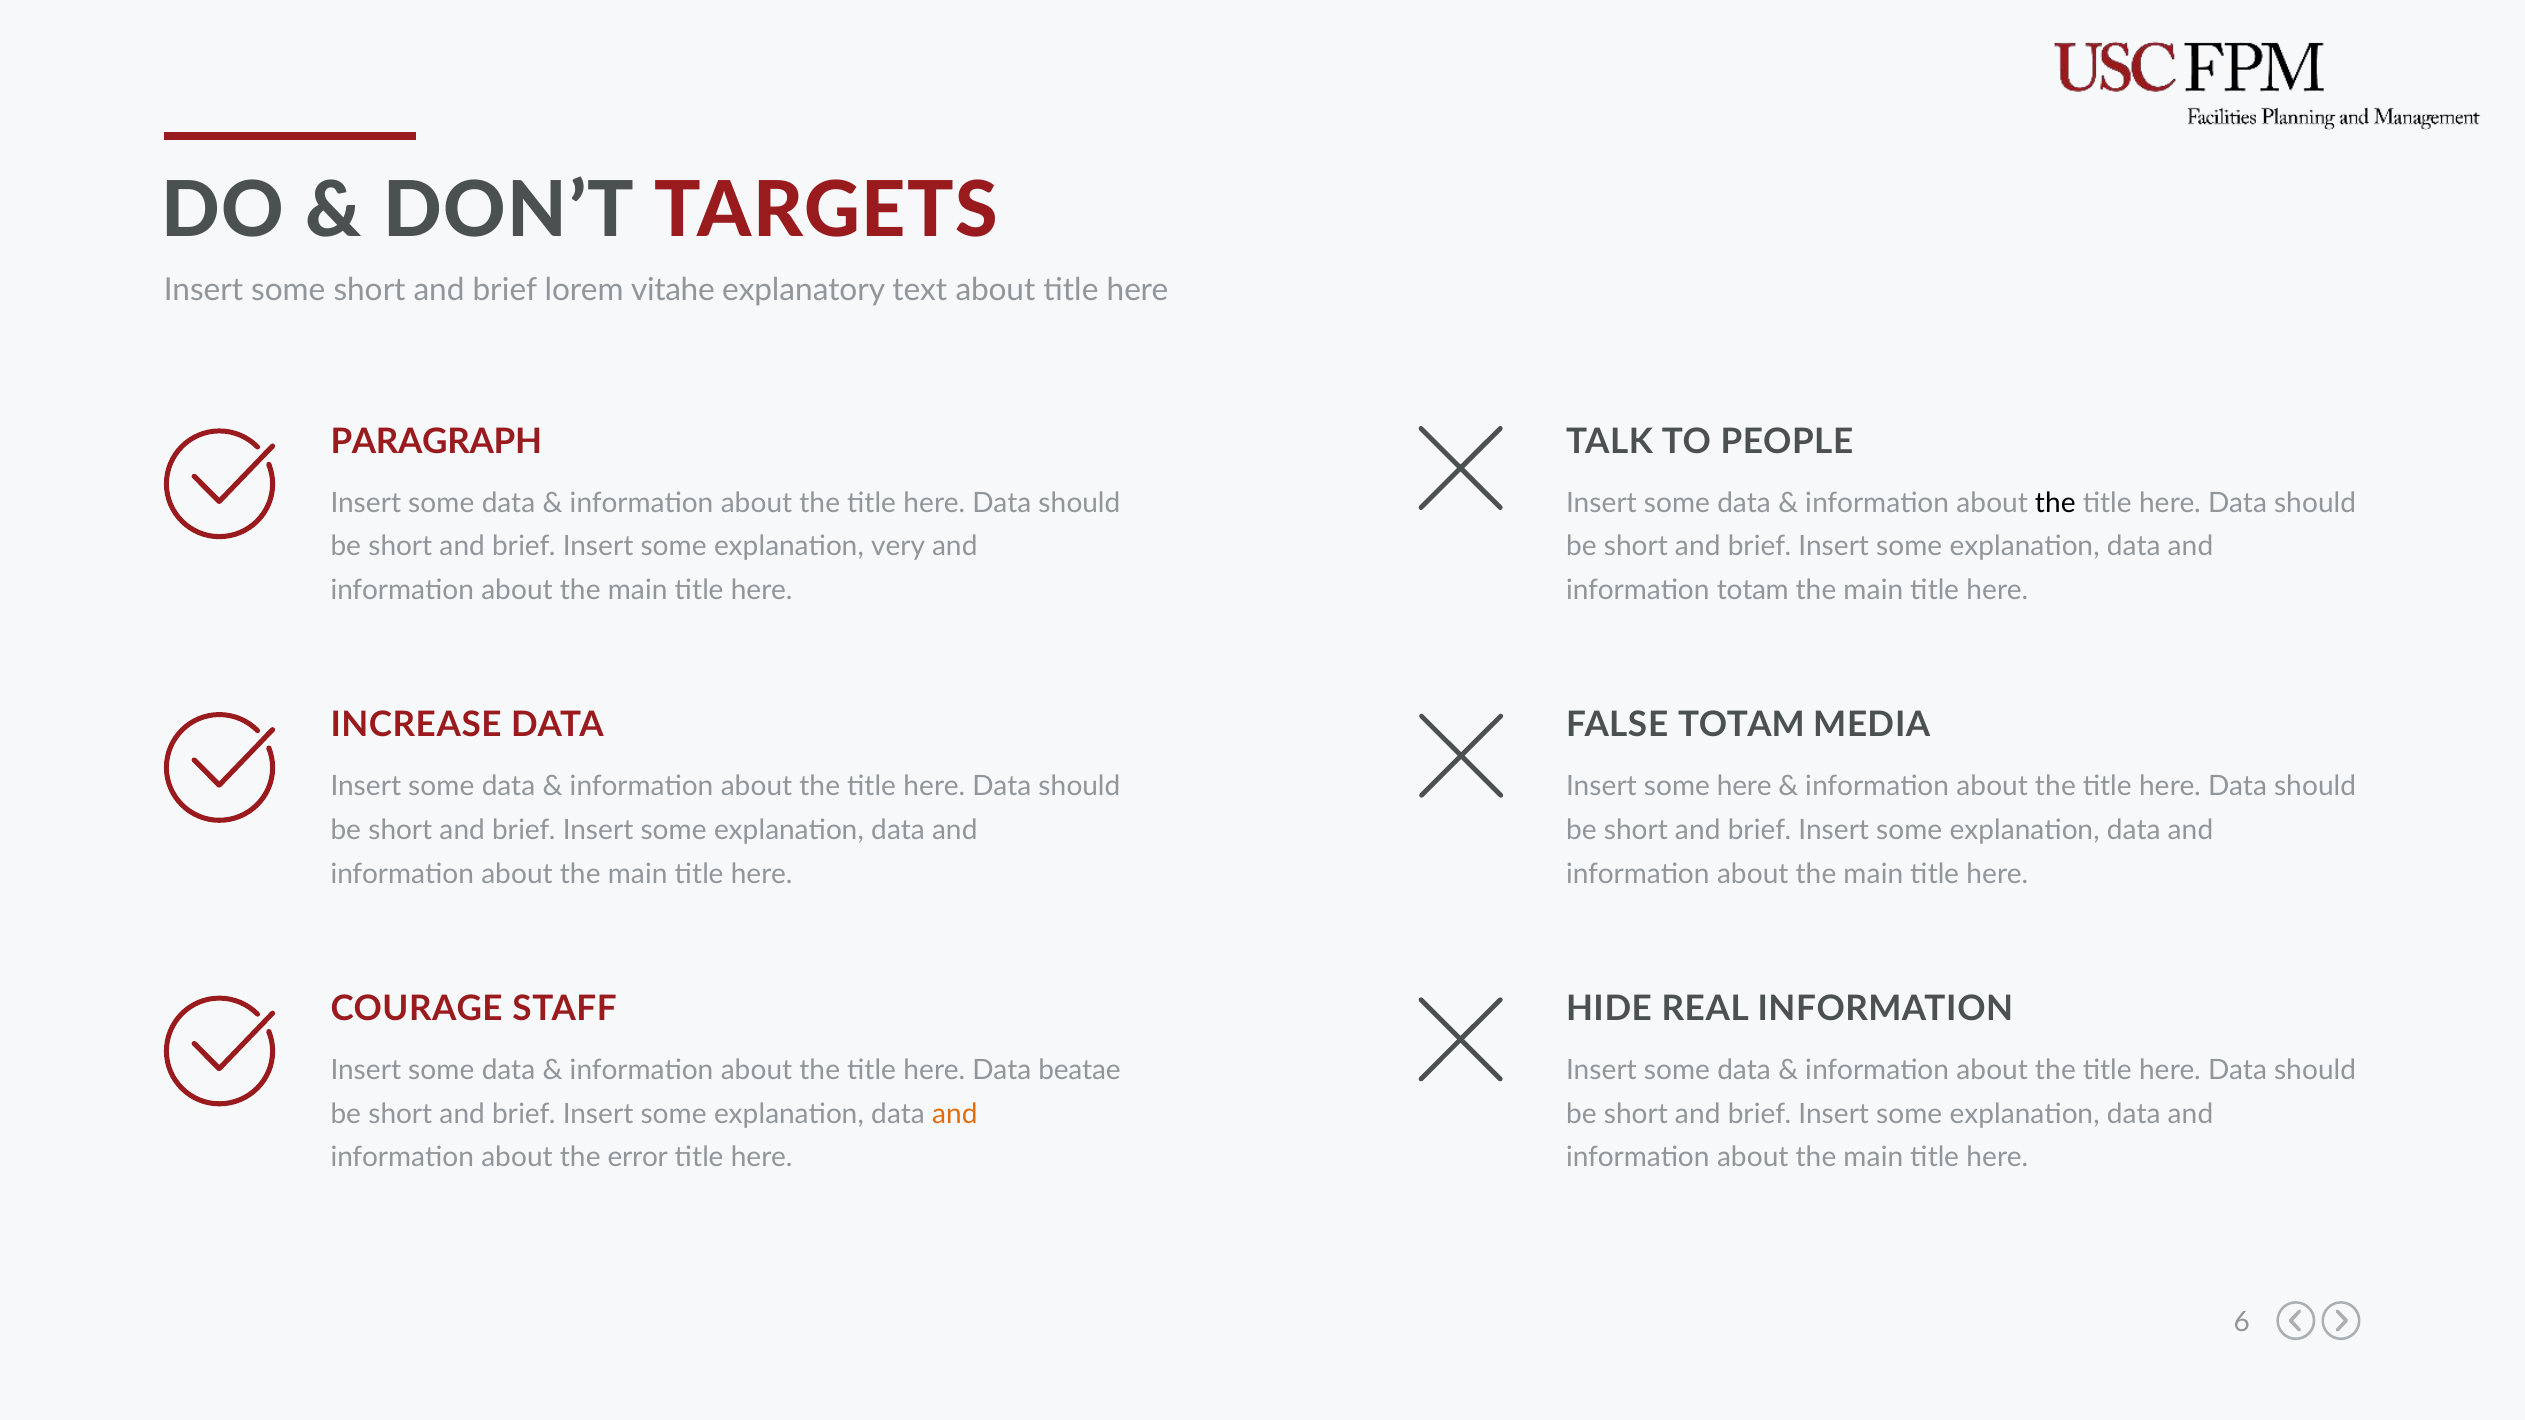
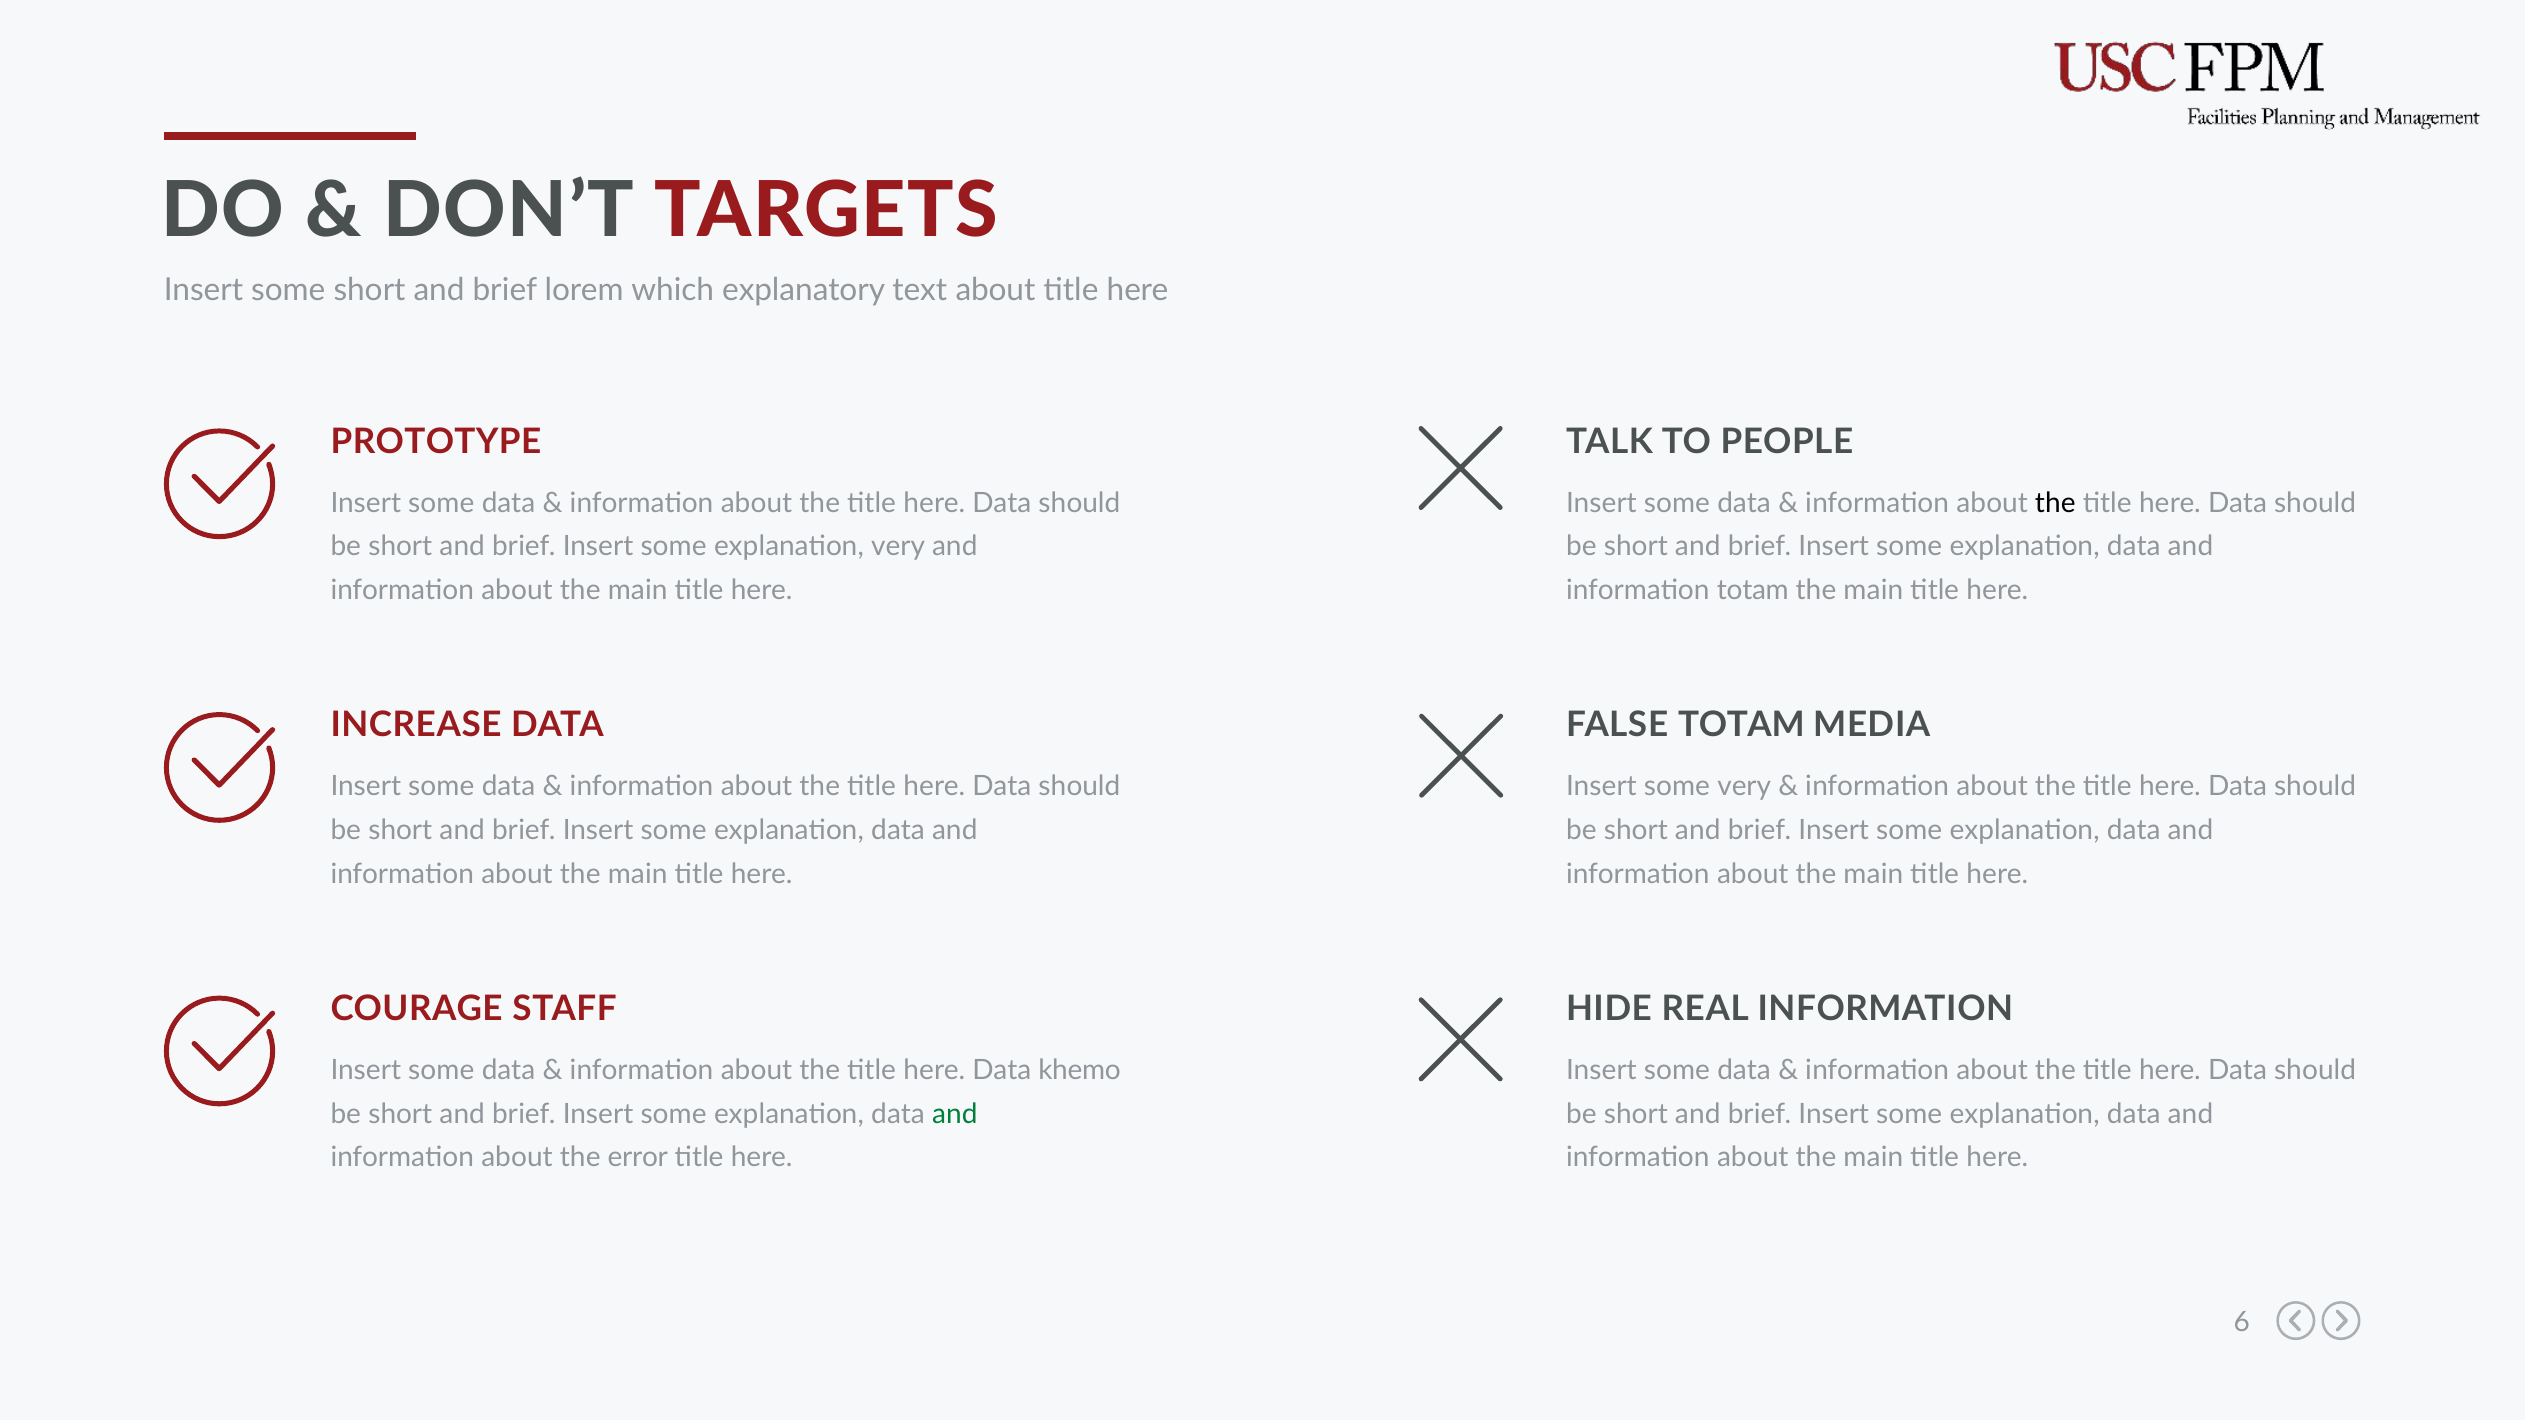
vitahe: vitahe -> which (673, 290)
PARAGRAPH: PARAGRAPH -> PROTOTYPE (436, 442)
some here: here -> very (1744, 787)
beatae: beatae -> khemo (1080, 1071)
and colour: orange -> green (955, 1114)
